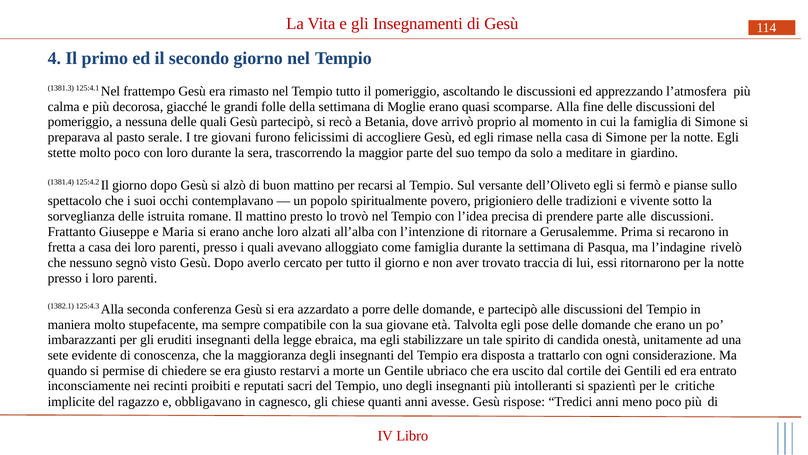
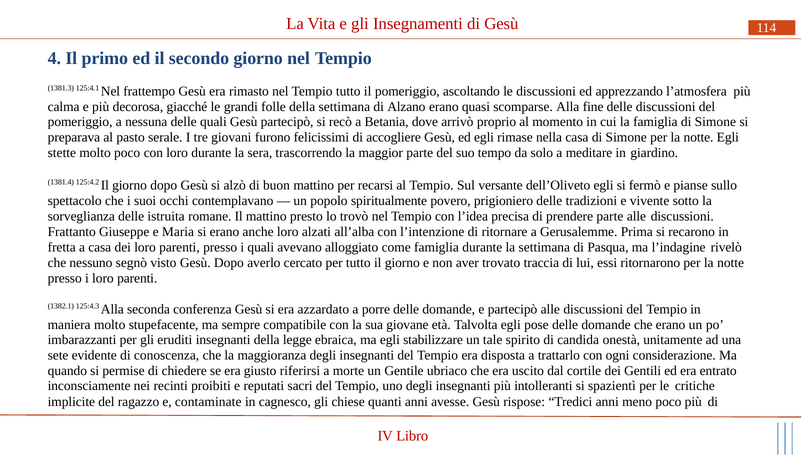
Moglie: Moglie -> Alzano (406, 107)
restarvi: restarvi -> riferirsi (300, 371)
obbligavano: obbligavano -> contaminate (208, 402)
